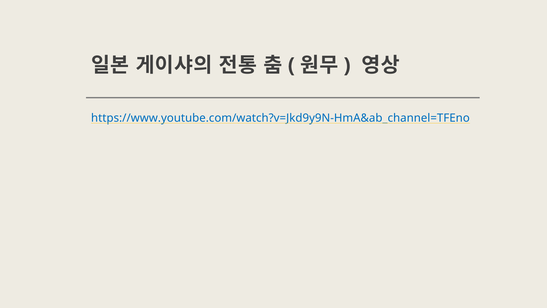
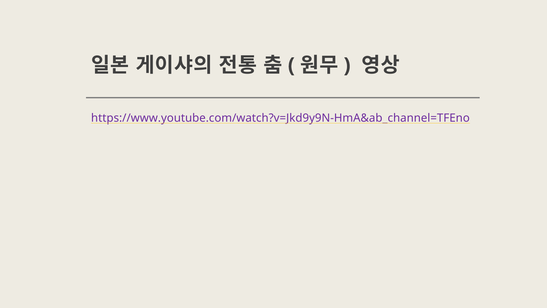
https://www.youtube.com/watch?v=Jkd9y9N-HmA&ab_channel=TFEno colour: blue -> purple (280, 118)
